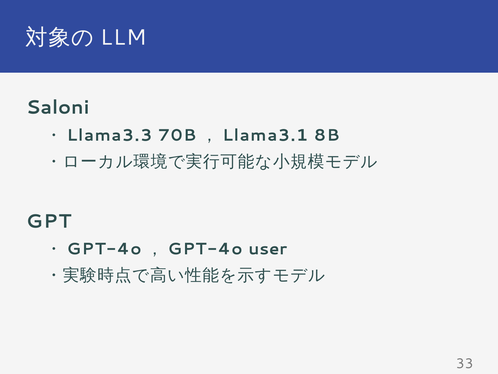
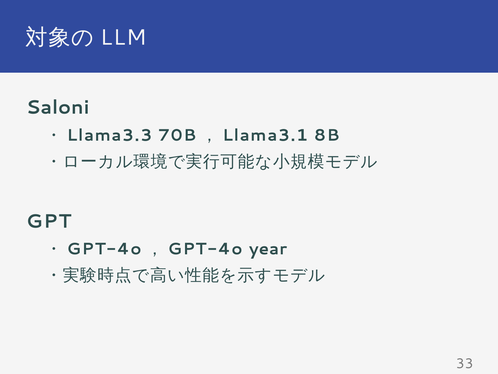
user: user -> year (268, 249)
